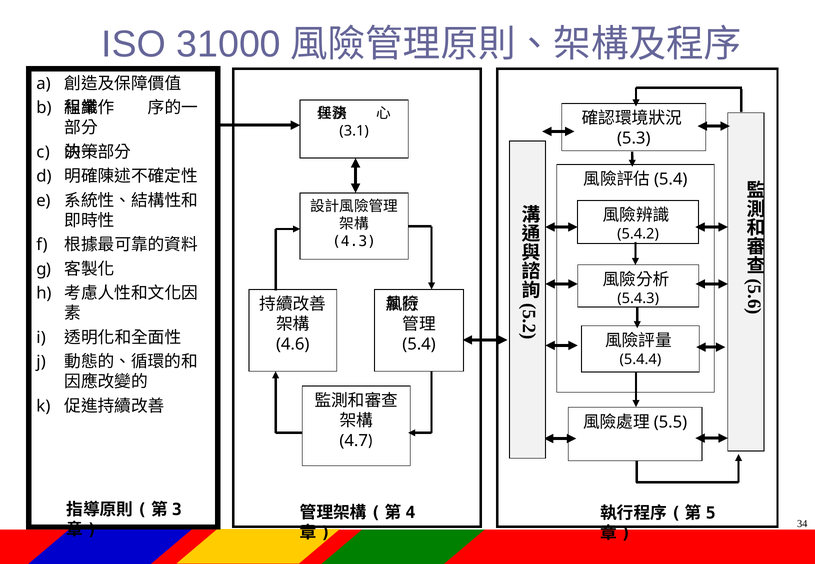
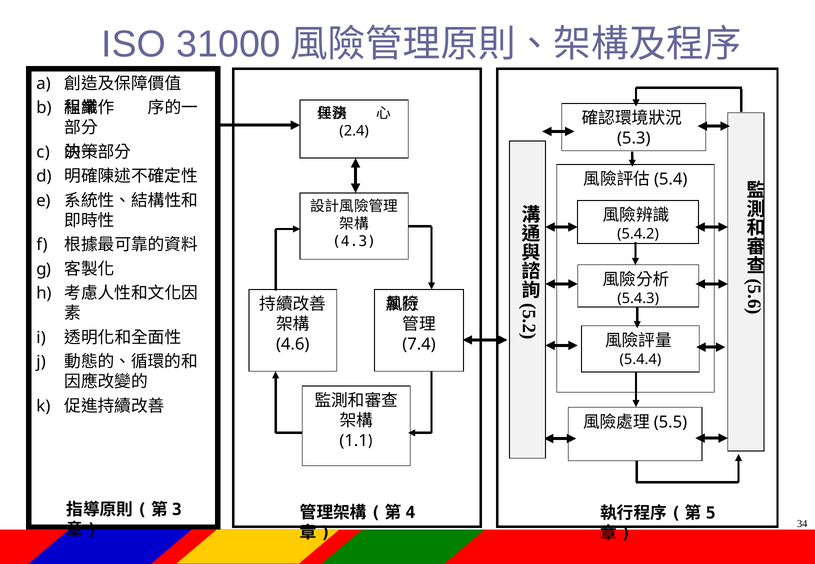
3.1: 3.1 -> 2.4 (354, 131)
5.4: 5.4 -> 7.4 (419, 345)
4.7: 4.7 -> 1.1 (354, 441)
